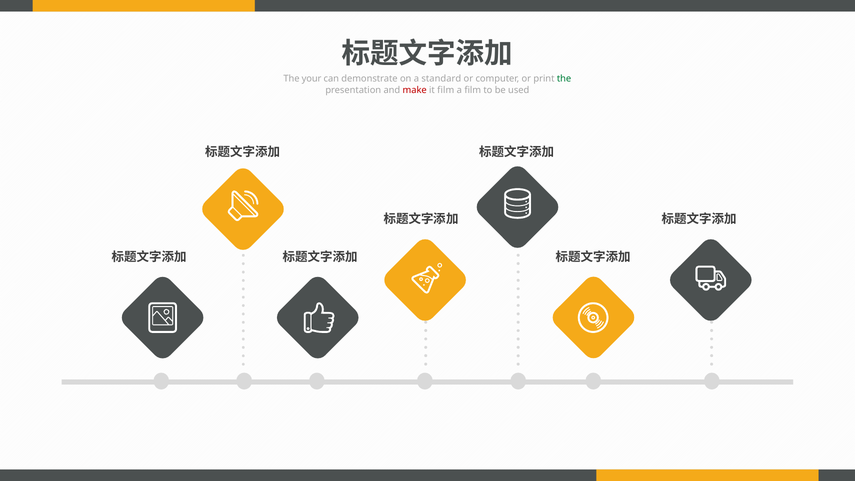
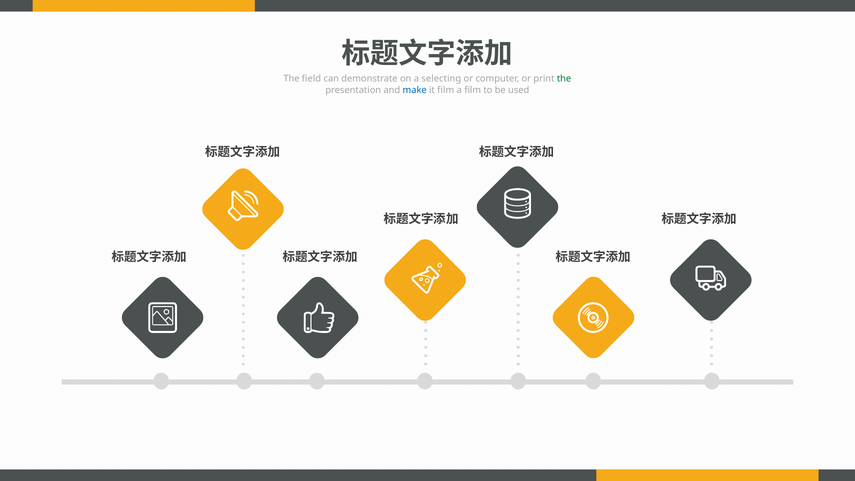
your: your -> field (311, 79)
standard: standard -> selecting (441, 79)
make colour: red -> blue (415, 90)
